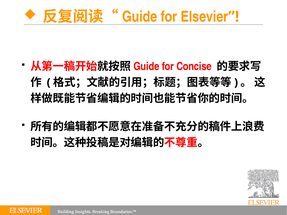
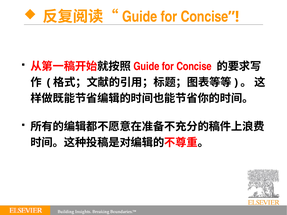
Elsevier: Elsevier -> Concise (204, 17)
